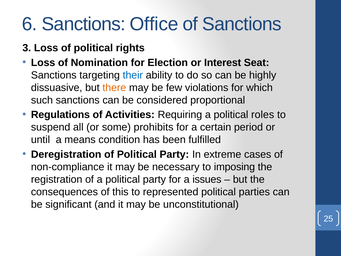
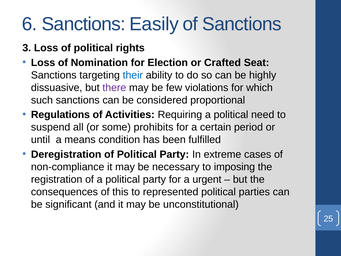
Office: Office -> Easily (154, 24)
Interest: Interest -> Crafted (223, 63)
there colour: orange -> purple (114, 88)
roles: roles -> need (263, 115)
issues: issues -> urgent (207, 179)
